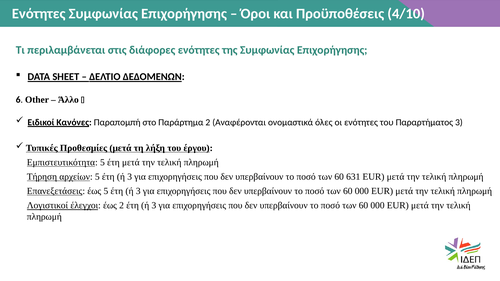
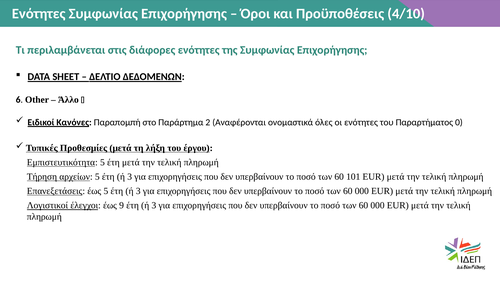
Παραρτήματος 3: 3 -> 0 (459, 122)
631: 631 -> 101 (353, 177)
έως 2: 2 -> 9 (122, 206)
